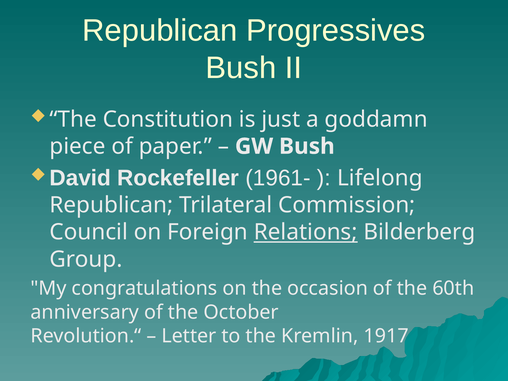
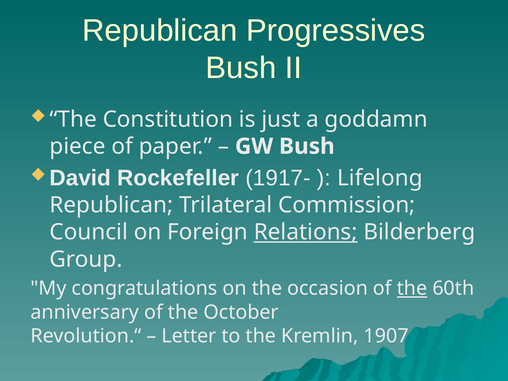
1961-: 1961- -> 1917- (278, 178)
the underline: none -> present (412, 288)
1917: 1917 -> 1907 (386, 336)
